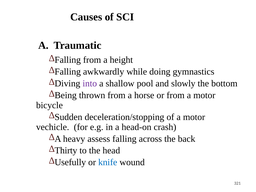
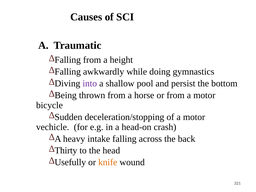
slowly: slowly -> persist (183, 83)
assess: assess -> intake (99, 139)
knife colour: blue -> orange (108, 162)
